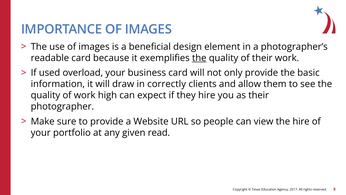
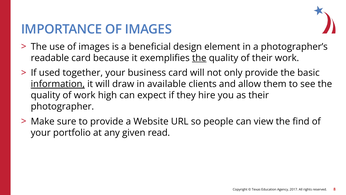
overload: overload -> together (83, 73)
information underline: none -> present (58, 84)
correctly: correctly -> available (167, 84)
the hire: hire -> find (301, 121)
